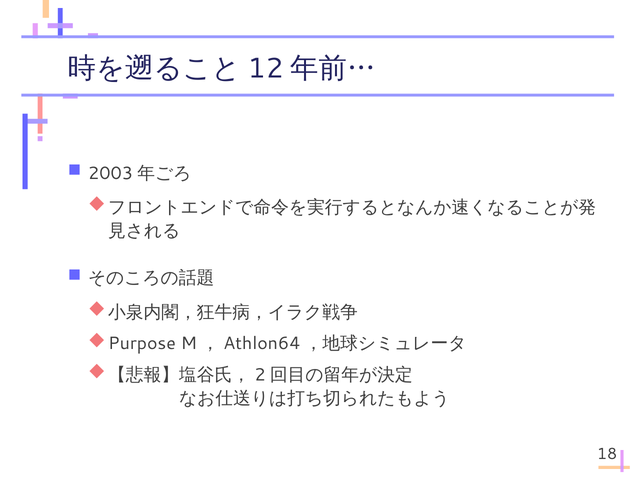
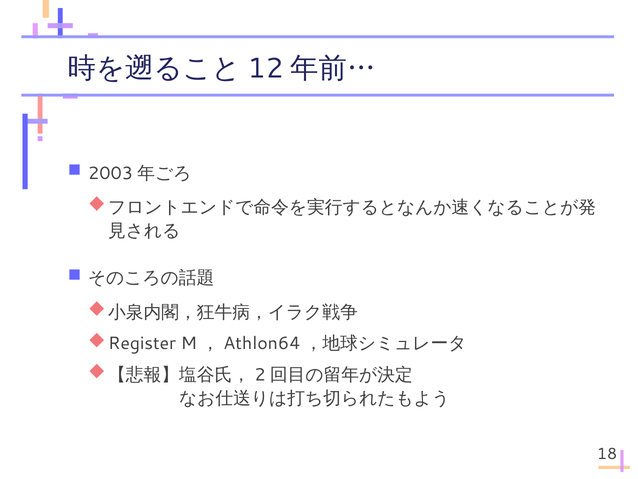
Purpose: Purpose -> Register (142, 343)
